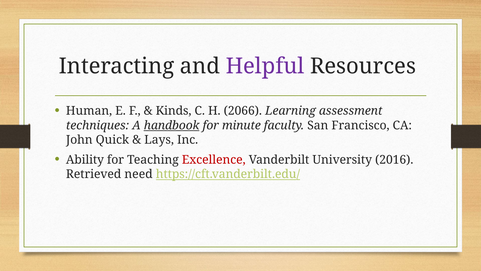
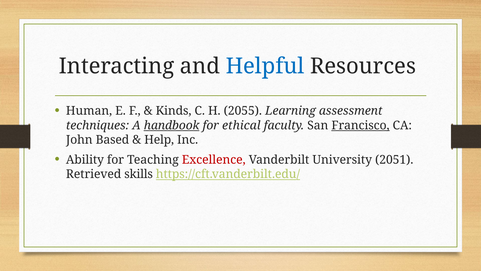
Helpful colour: purple -> blue (265, 66)
2066: 2066 -> 2055 (243, 111)
minute: minute -> ethical (241, 125)
Francisco underline: none -> present (360, 125)
Quick: Quick -> Based (112, 140)
Lays: Lays -> Help (159, 140)
2016: 2016 -> 2051 (394, 159)
need: need -> skills (139, 174)
